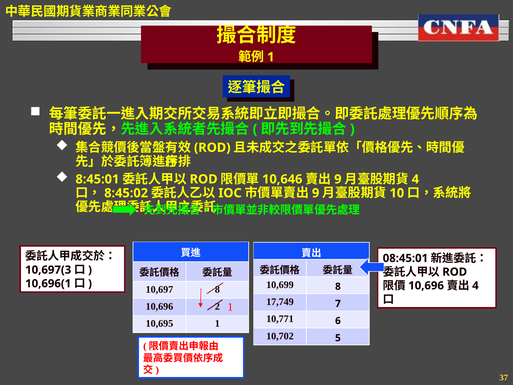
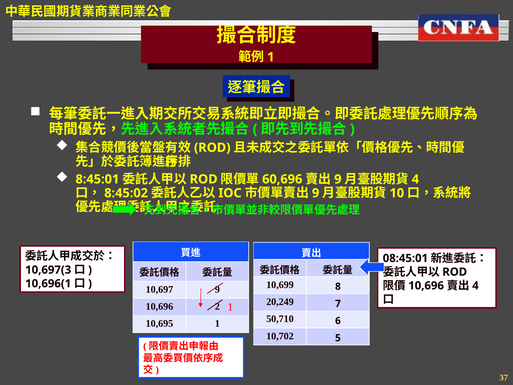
10,646: 10,646 -> 60,696 (282, 179)
10,697 8: 8 -> 9 (217, 289)
17,749: 17,749 -> 20,249 (280, 302)
10,771: 10,771 -> 50,710 (280, 319)
